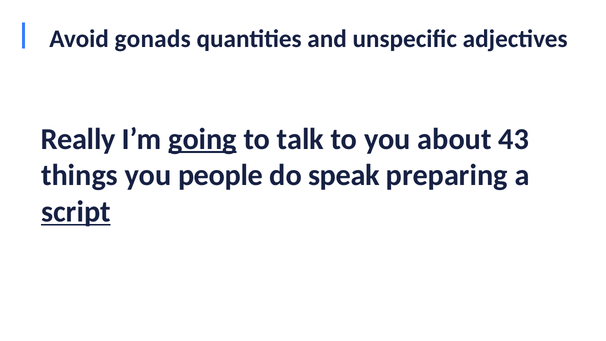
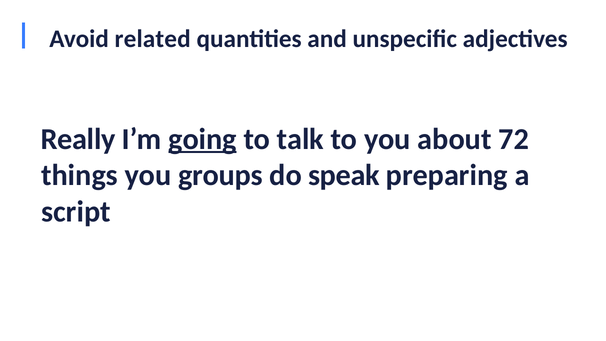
gonads: gonads -> related (153, 39)
43: 43 -> 72 (514, 139)
people: people -> groups (221, 175)
script underline: present -> none (76, 212)
